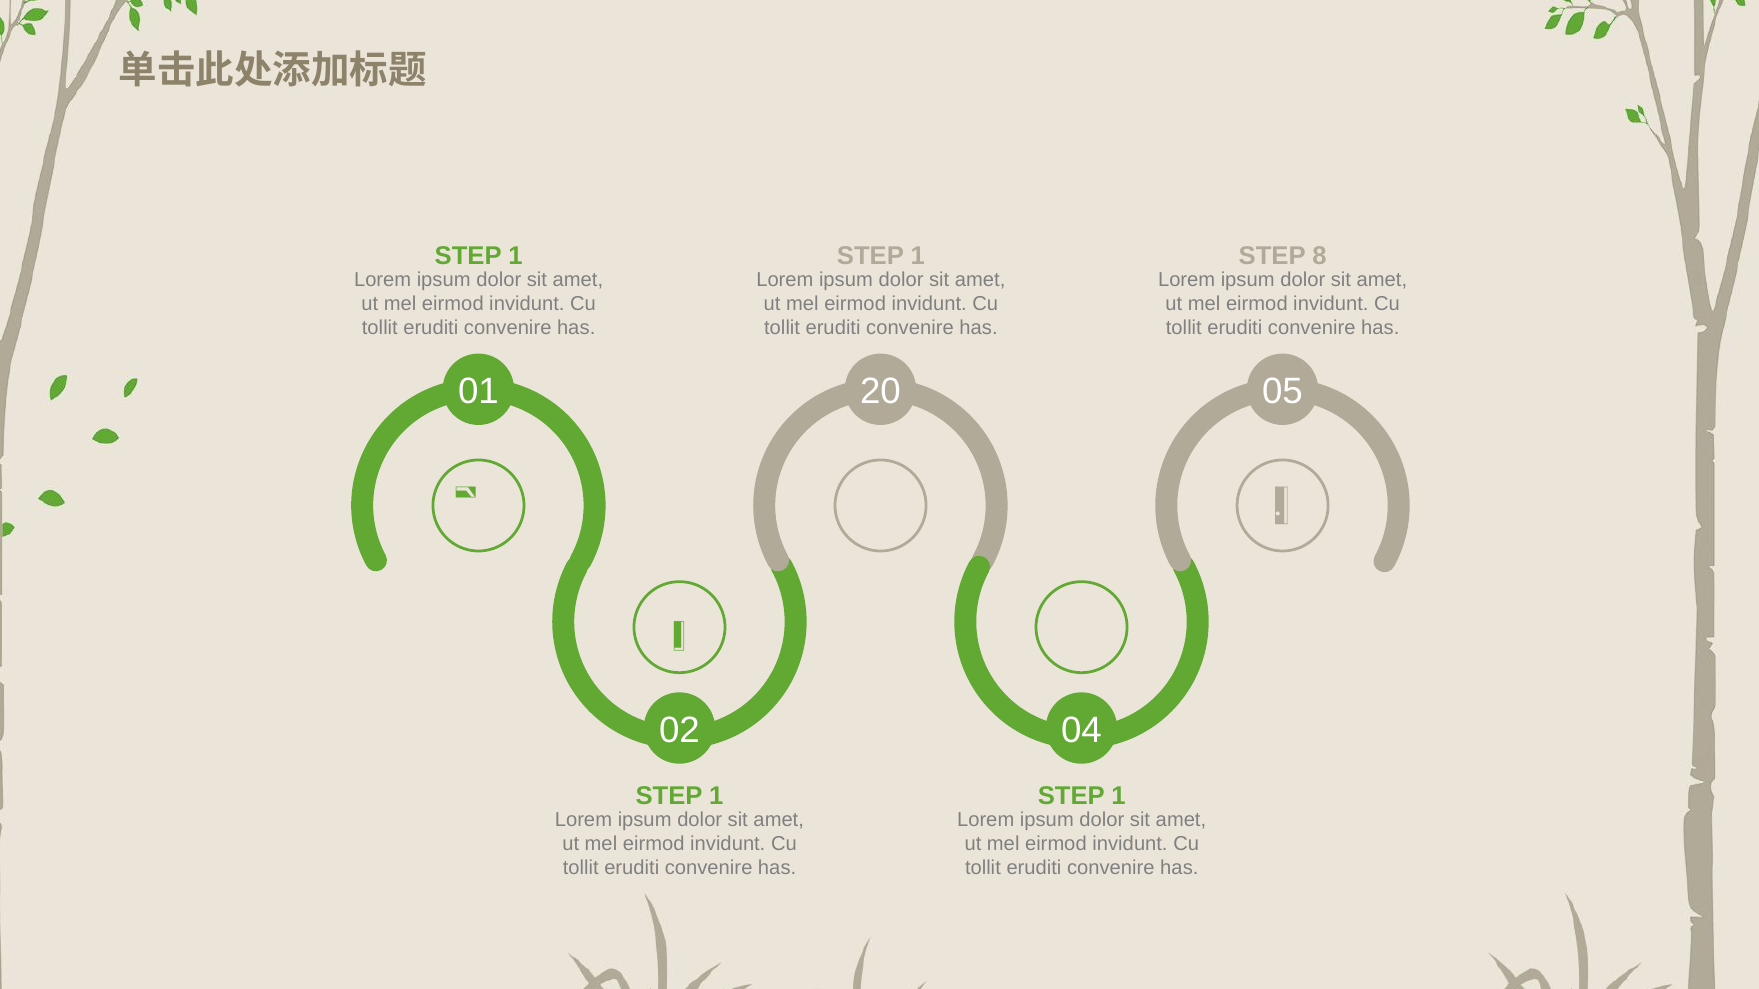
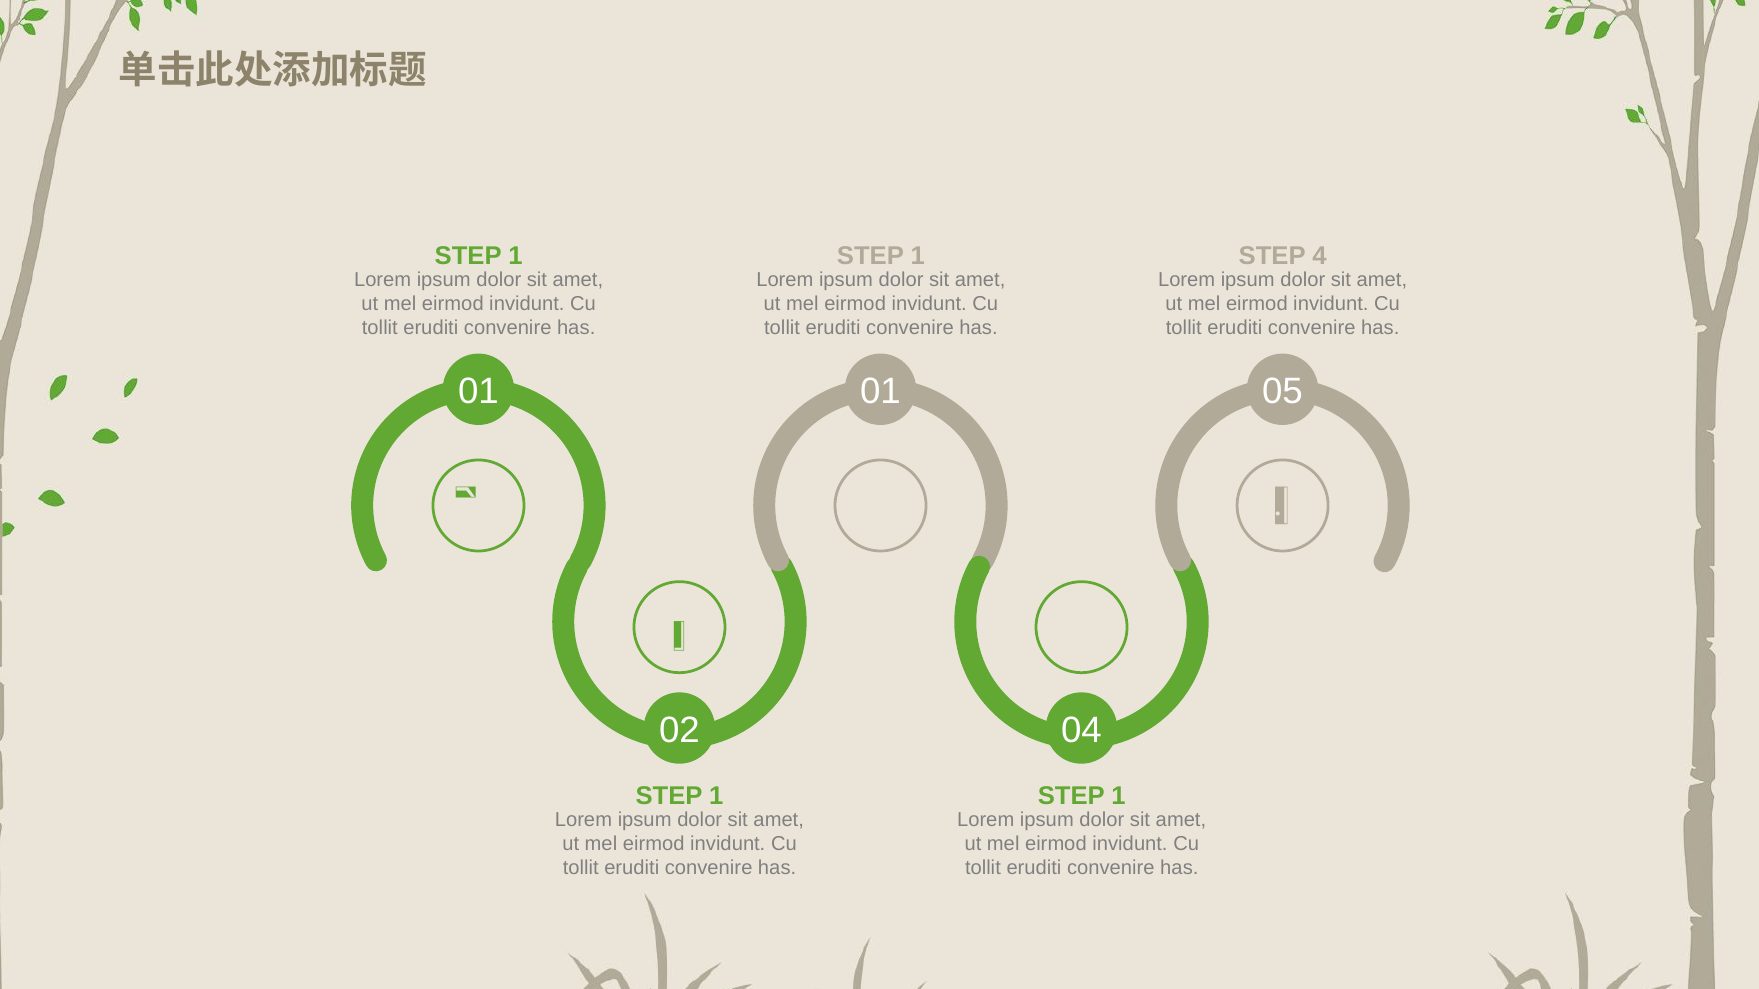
8: 8 -> 4 (1319, 256)
01 20: 20 -> 01 (880, 391)
